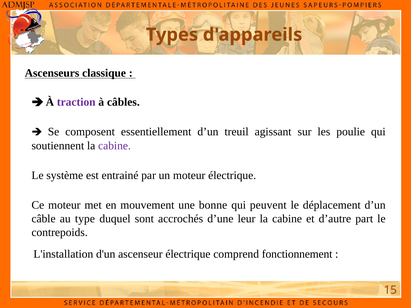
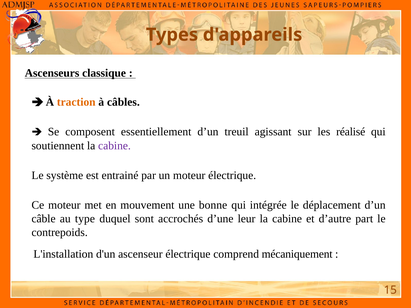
traction colour: purple -> orange (76, 102)
poulie: poulie -> réalisé (351, 132)
peuvent: peuvent -> intégrée (268, 205)
fonctionnement: fonctionnement -> mécaniquement (297, 254)
